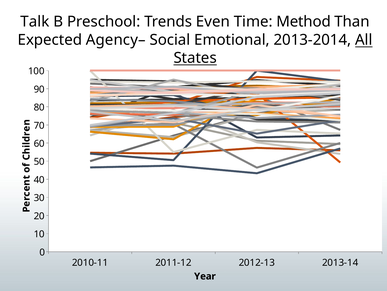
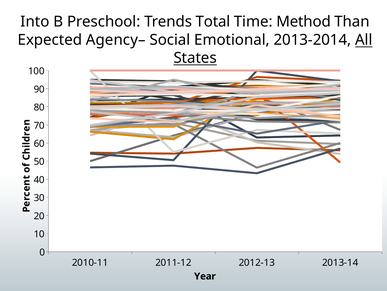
Talk: Talk -> Into (35, 22)
Even: Even -> Total (213, 22)
